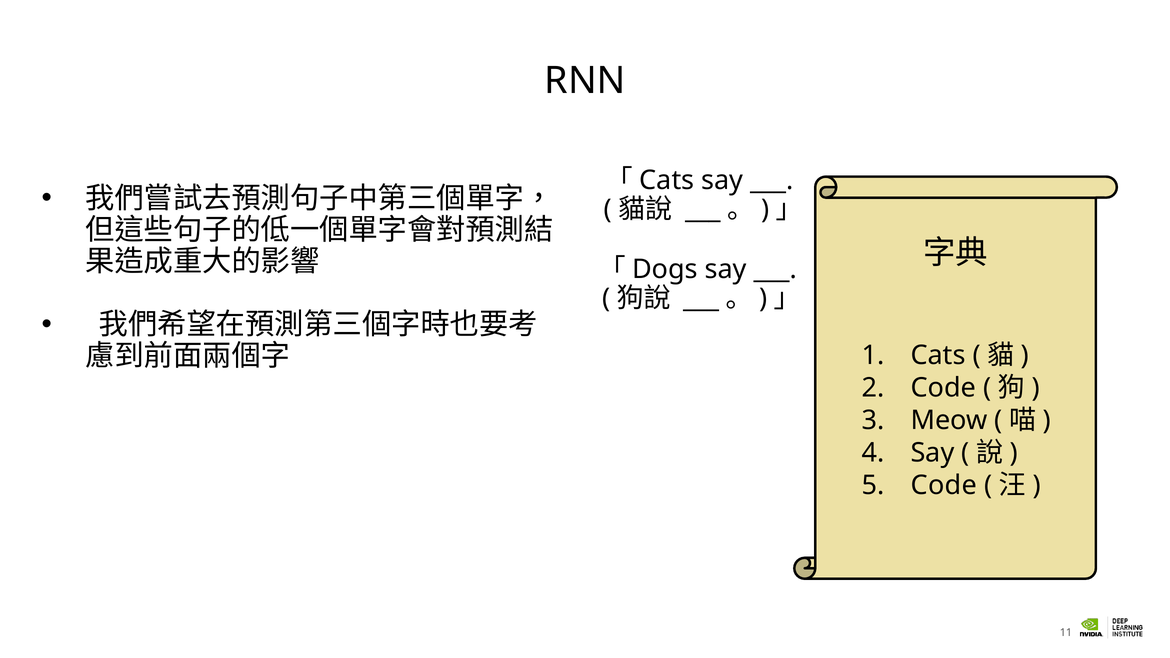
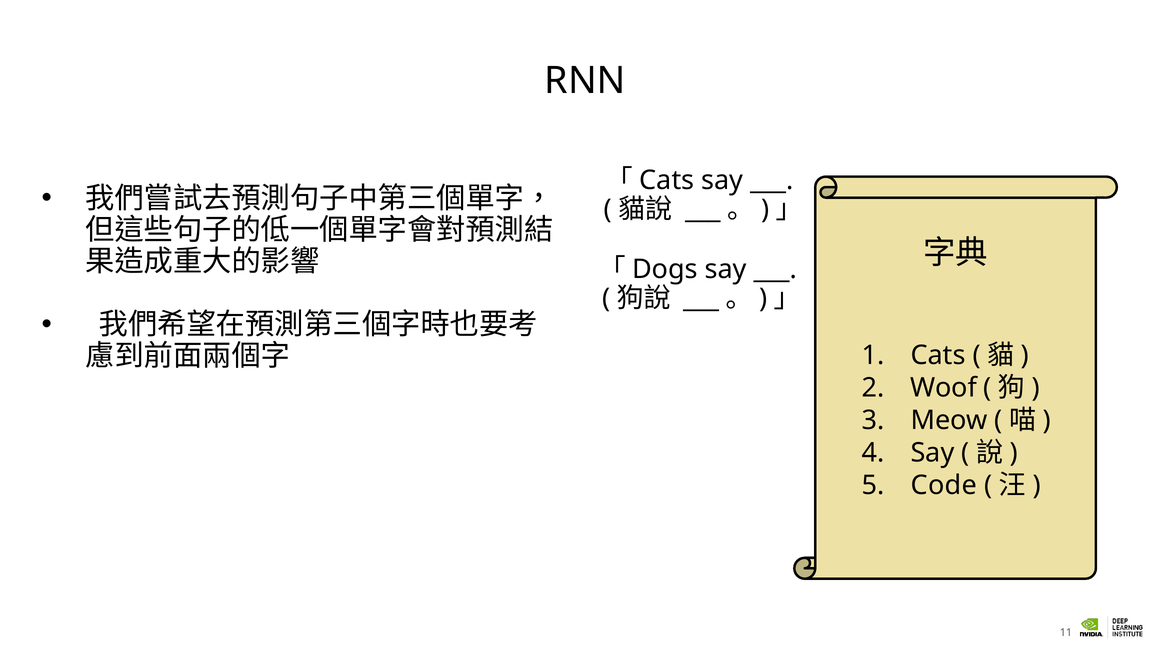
Code: Code -> Woof (944, 388)
